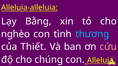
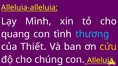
Bằng: Bằng -> Mình (38, 21)
nghèo: nghèo -> quang (15, 34)
cứu colour: pink -> yellow (108, 47)
